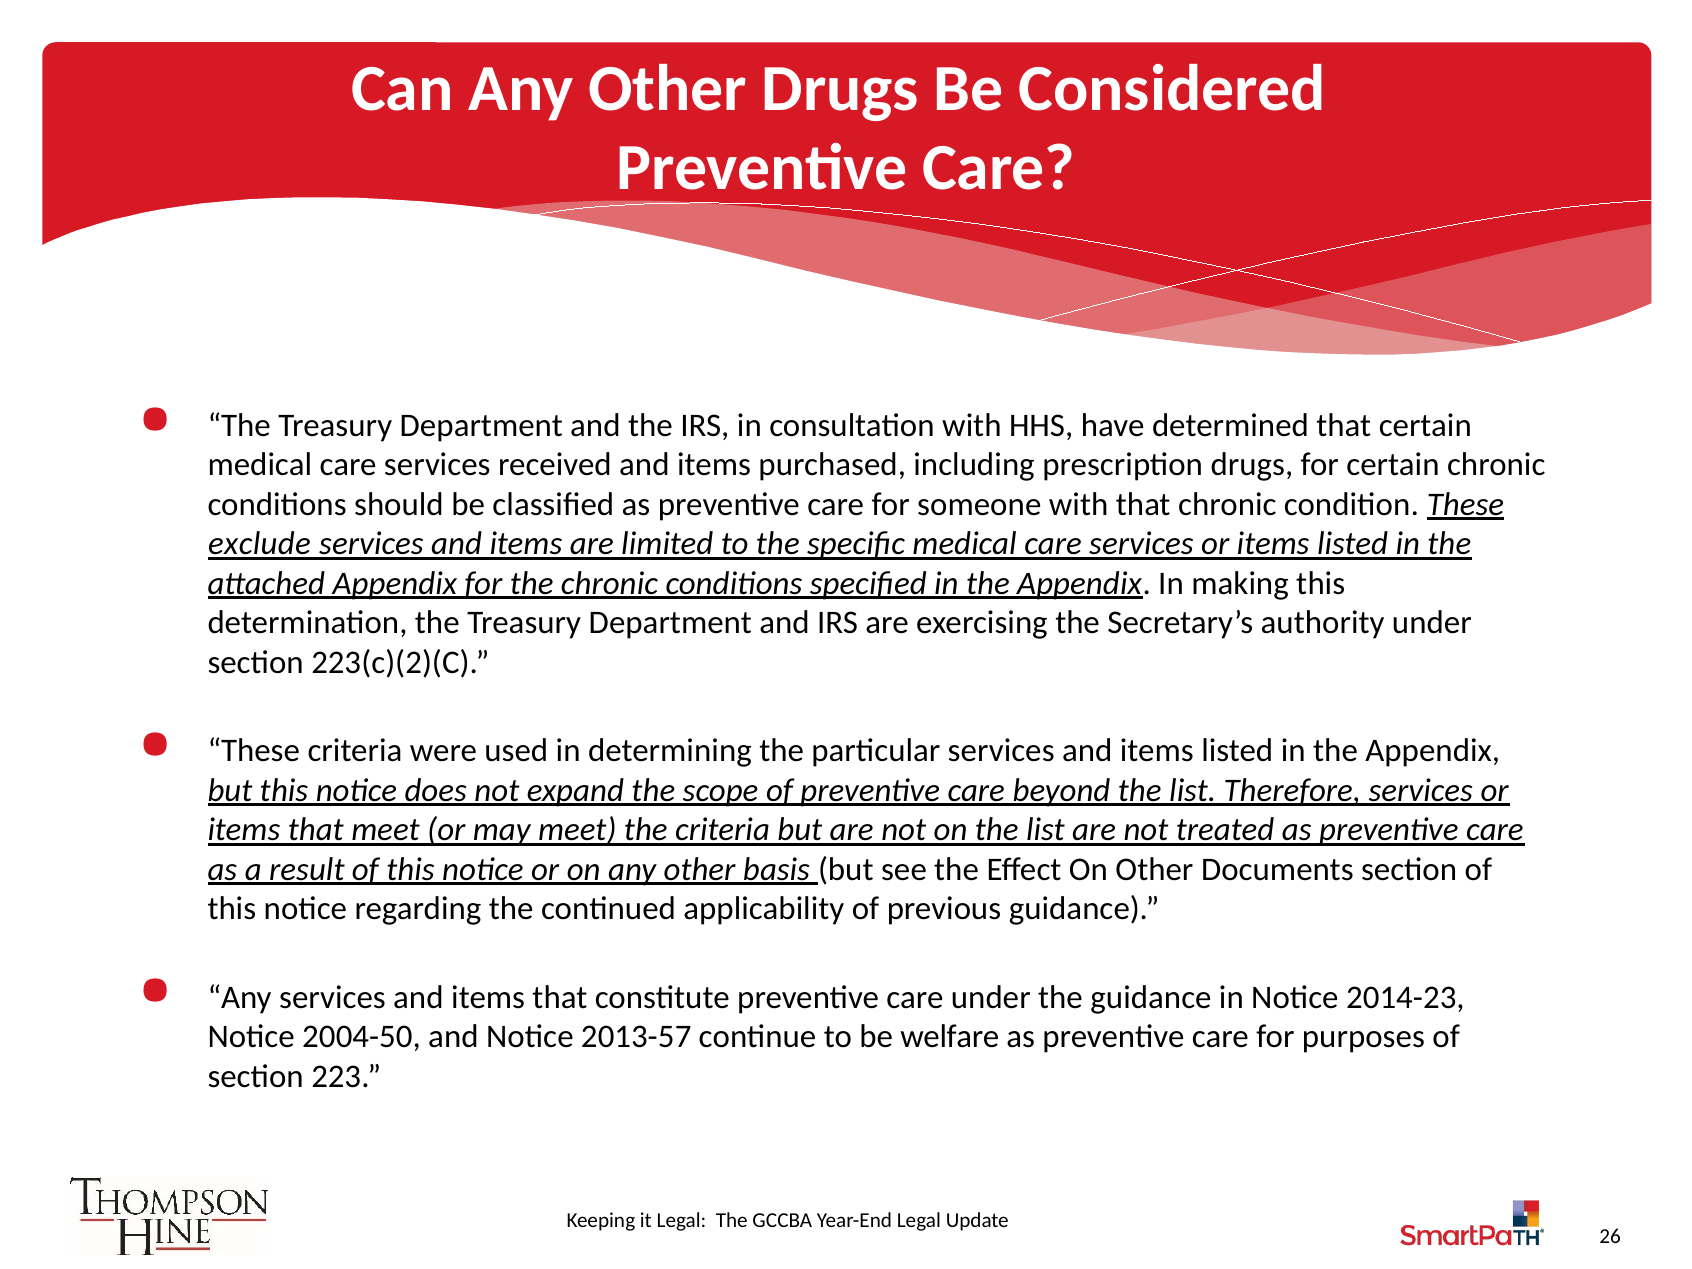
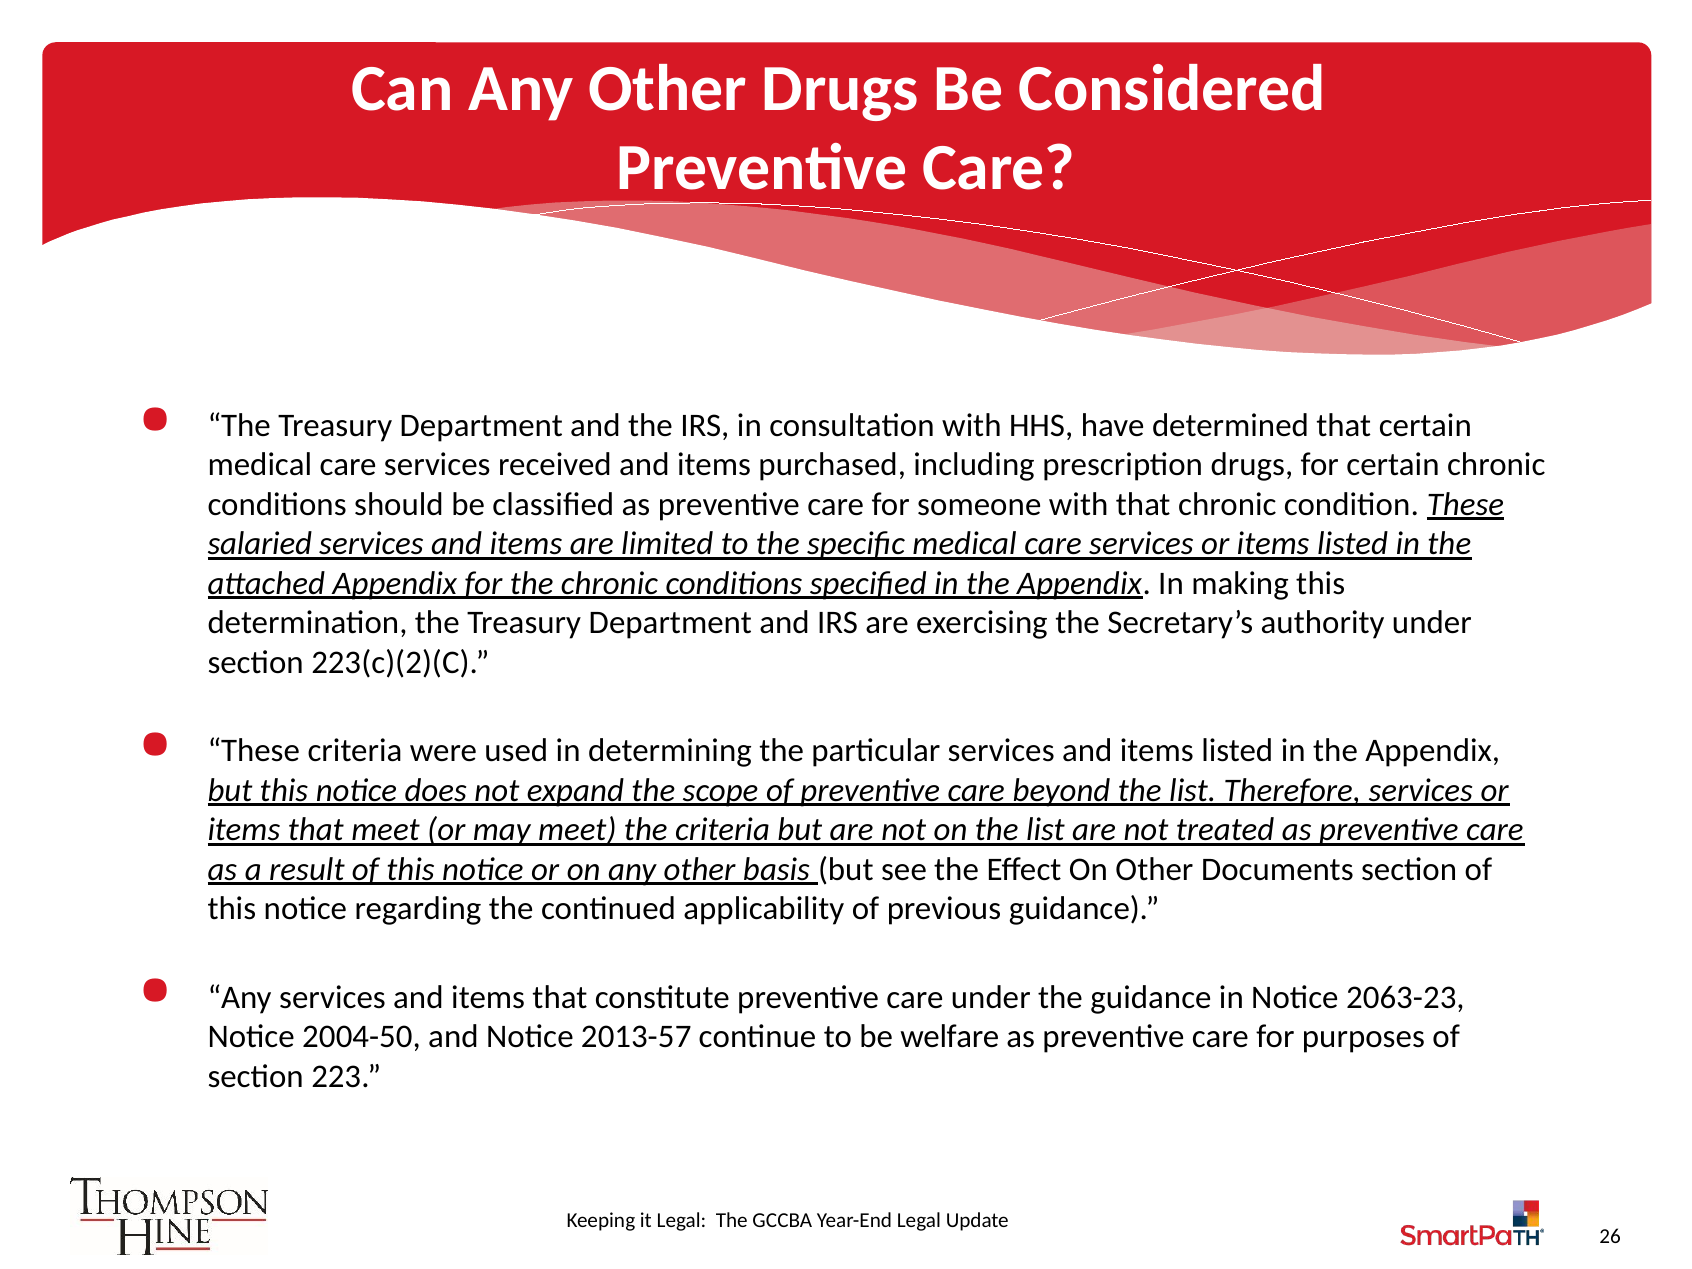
exclude: exclude -> salaried (260, 544)
2014-23: 2014-23 -> 2063-23 (1405, 997)
